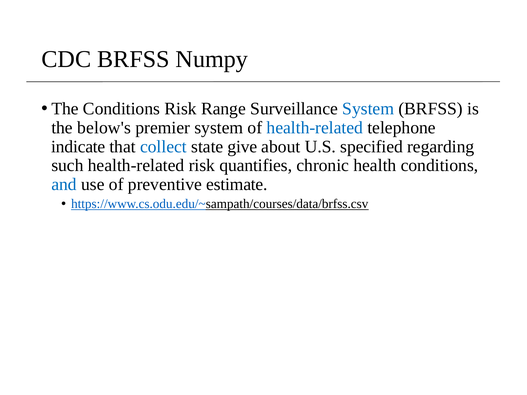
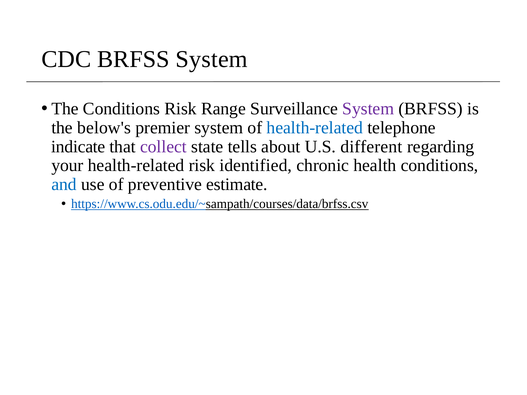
BRFSS Numpy: Numpy -> System (212, 59)
System colour: blue -> purple (368, 109)
collect colour: blue -> purple (163, 147)
give: give -> tells (242, 147)
specified: specified -> different (371, 147)
such: such -> your (67, 166)
quantifies: quantifies -> identified (256, 166)
